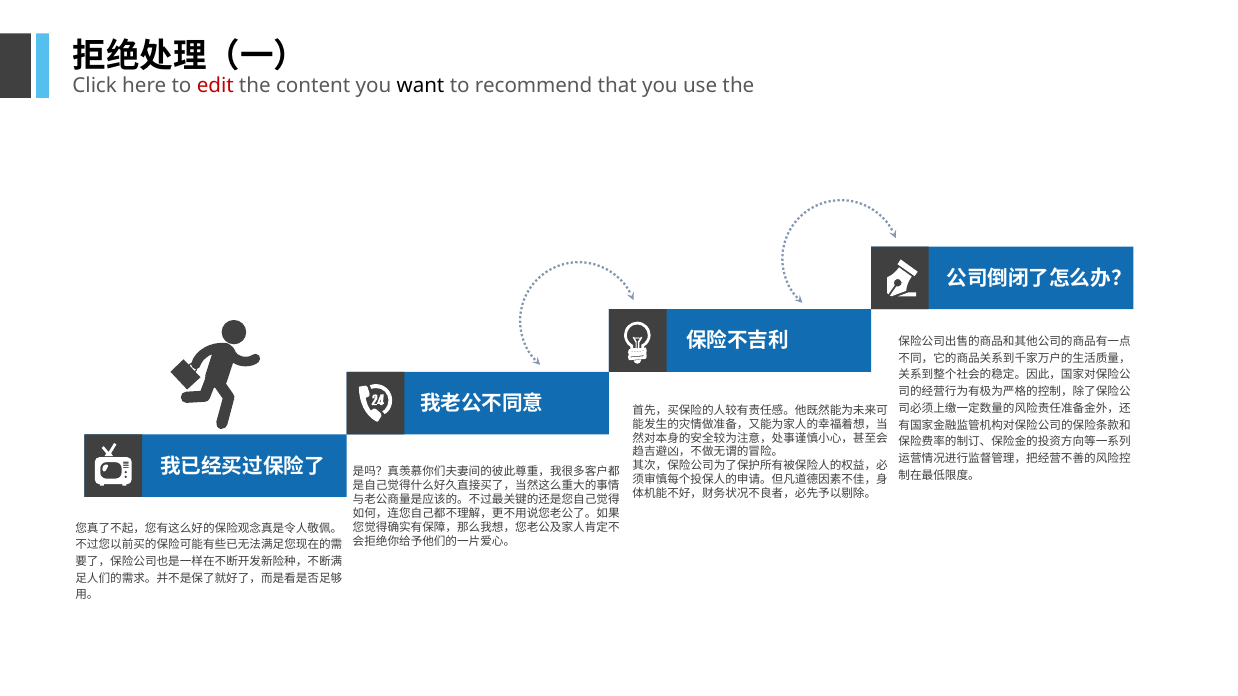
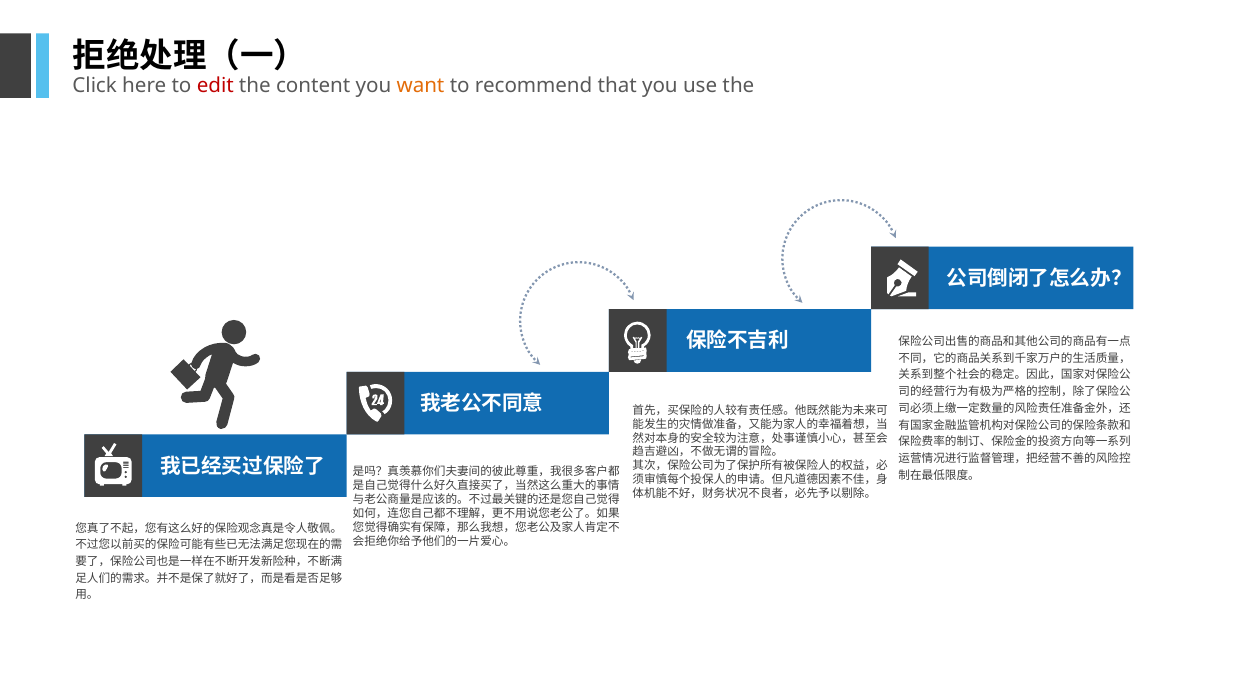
want colour: black -> orange (421, 85)
